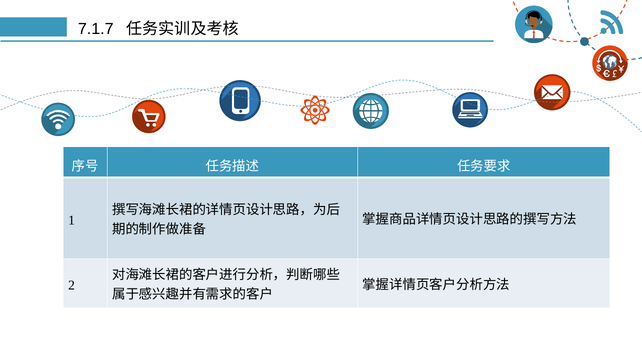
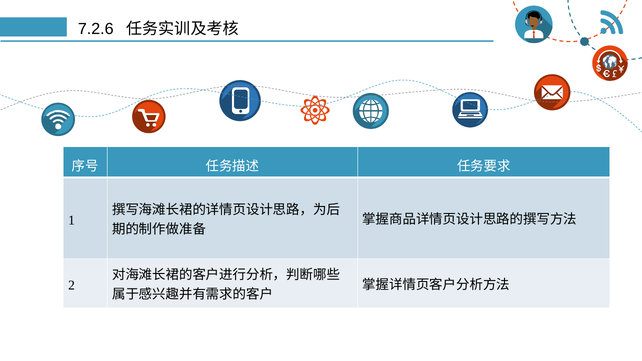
7.1.7: 7.1.7 -> 7.2.6 (96, 29)
